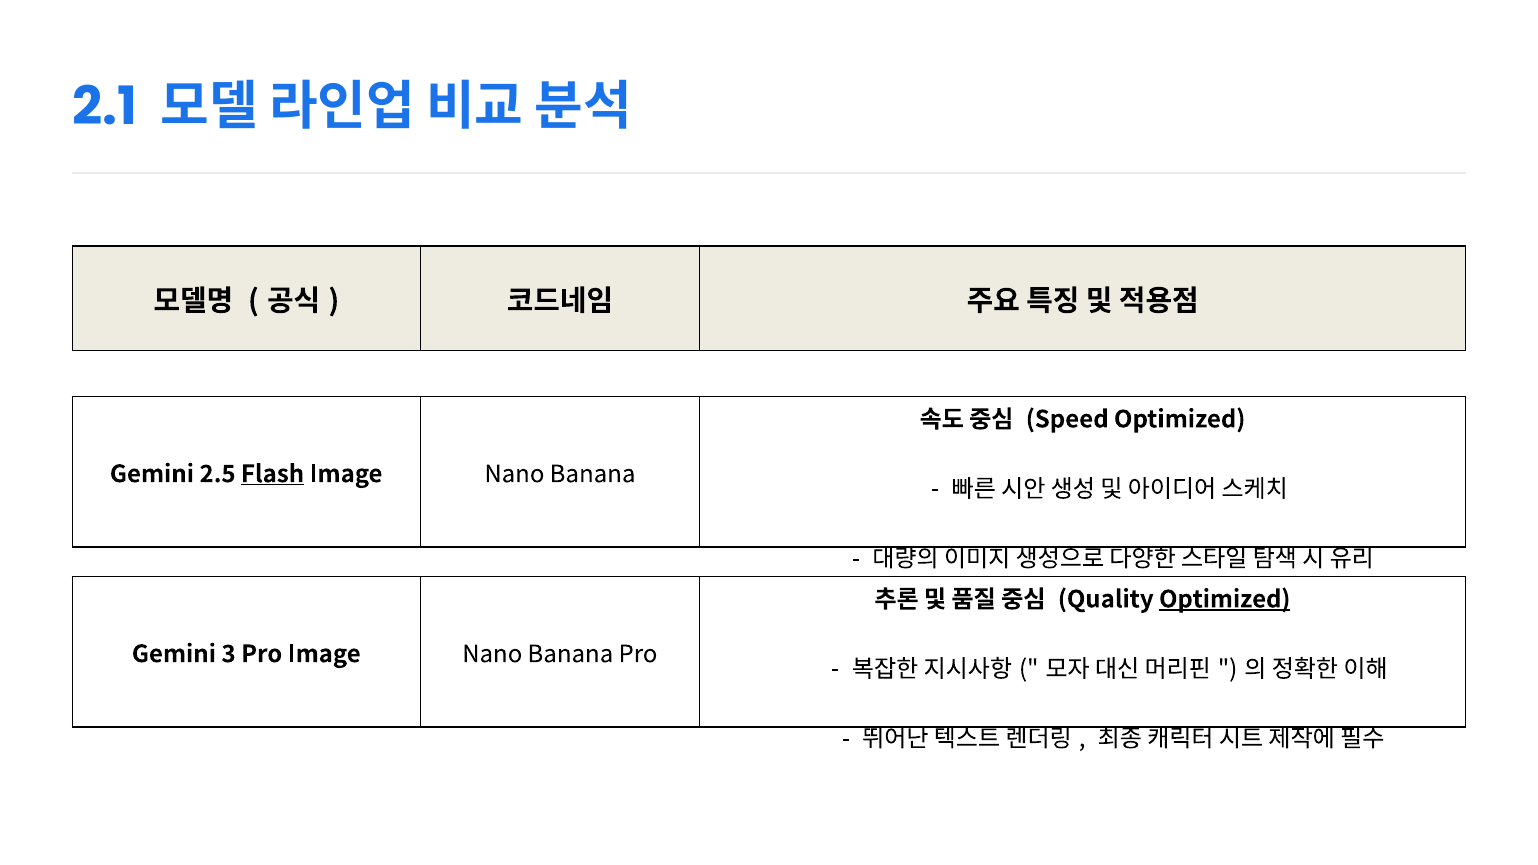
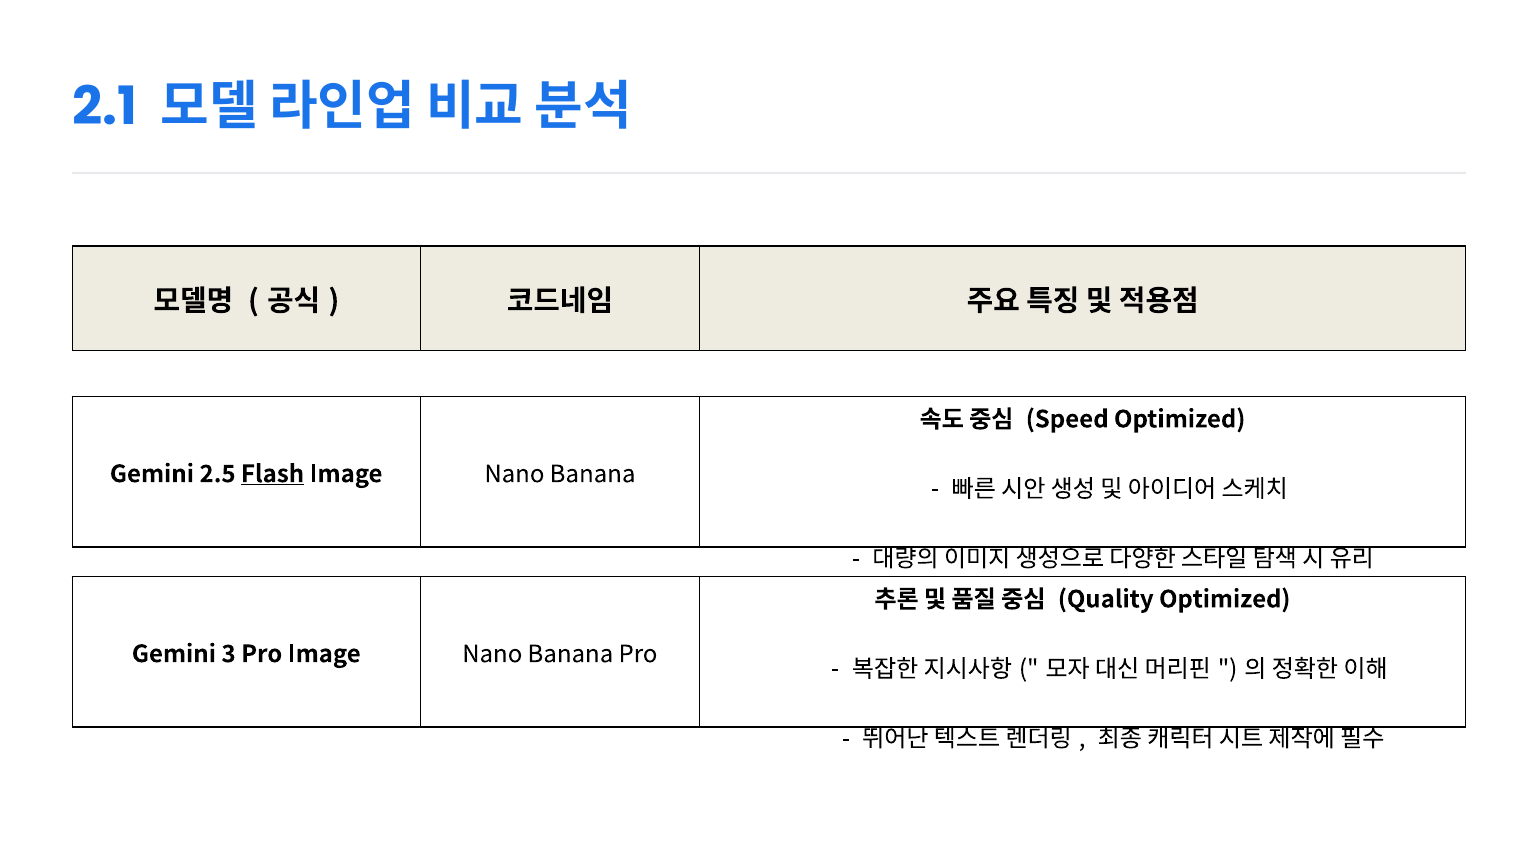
Optimized underline: present -> none (1225, 600)
